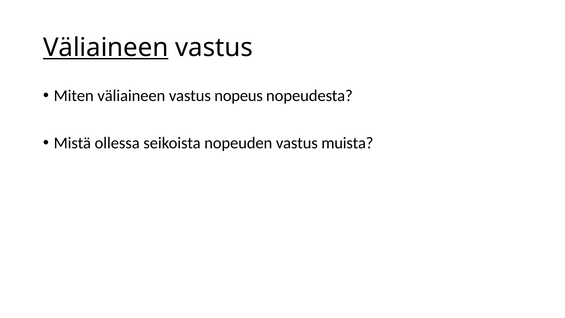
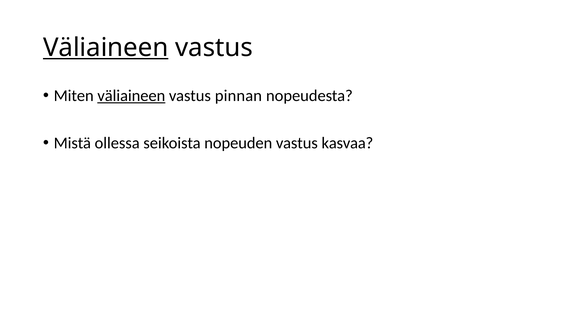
väliaineen underline: none -> present (131, 96)
nopeus: nopeus -> pinnan (238, 96)
muista: muista -> kasvaa (347, 143)
